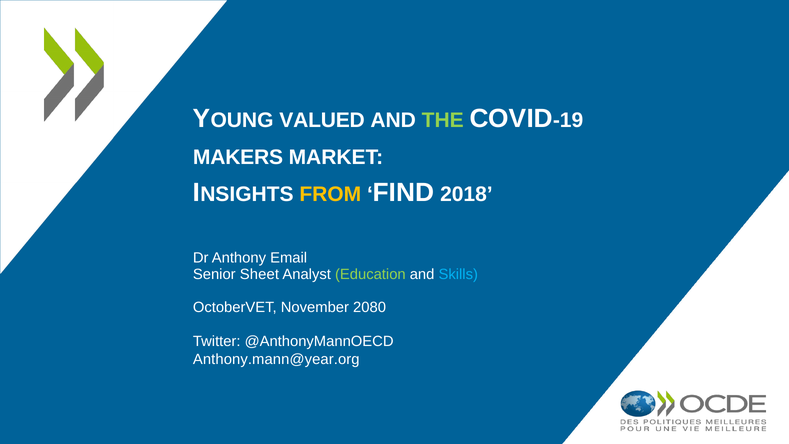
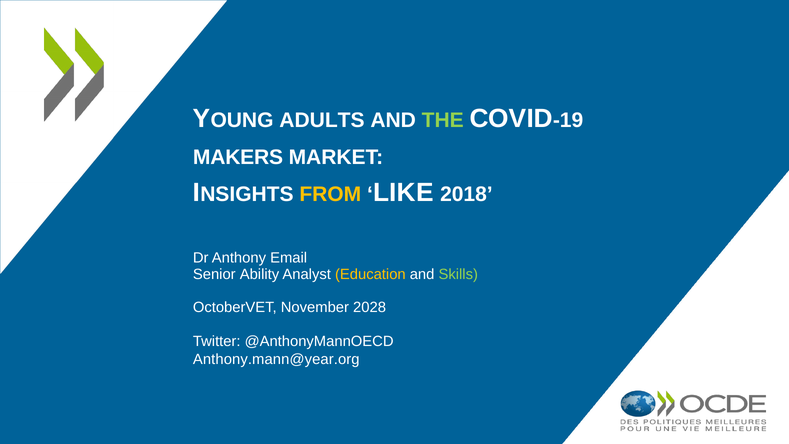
VALUED: VALUED -> ADULTS (322, 120)
FIND: FIND -> LIKE (403, 192)
Sheet: Sheet -> Ability (259, 274)
Education colour: light green -> yellow (370, 274)
Skills colour: light blue -> light green (458, 274)
2080: 2080 -> 2028 (370, 307)
